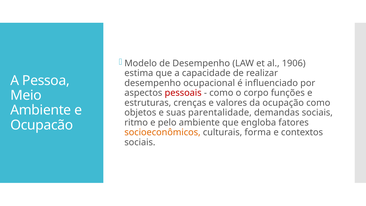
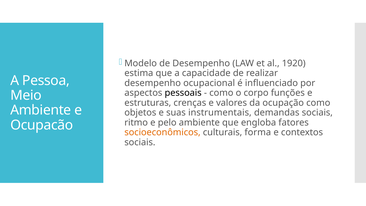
1906: 1906 -> 1920 (294, 63)
pessoais colour: red -> black (183, 93)
parentalidade: parentalidade -> instrumentais (220, 113)
